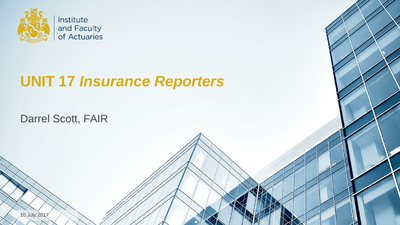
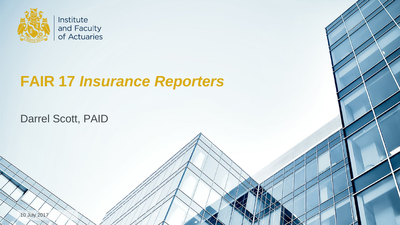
UNIT: UNIT -> FAIR (37, 82)
FAIR: FAIR -> PAID (96, 119)
